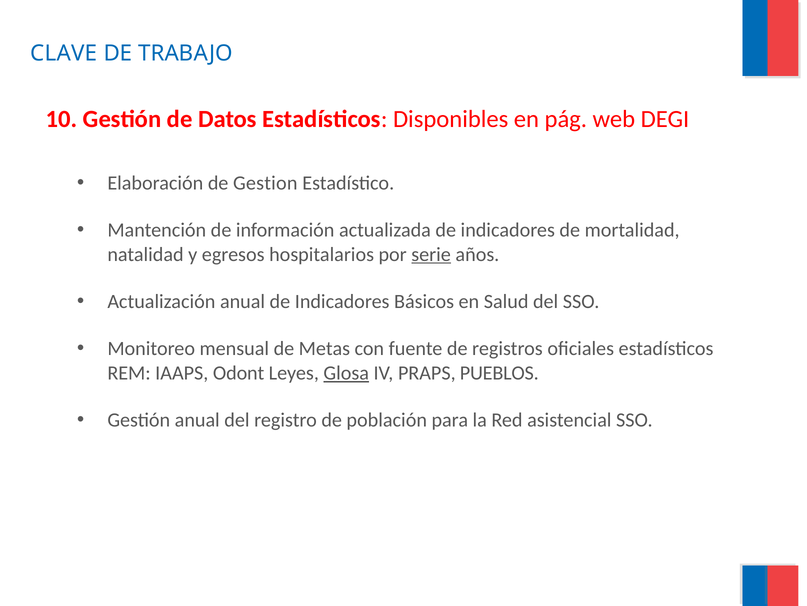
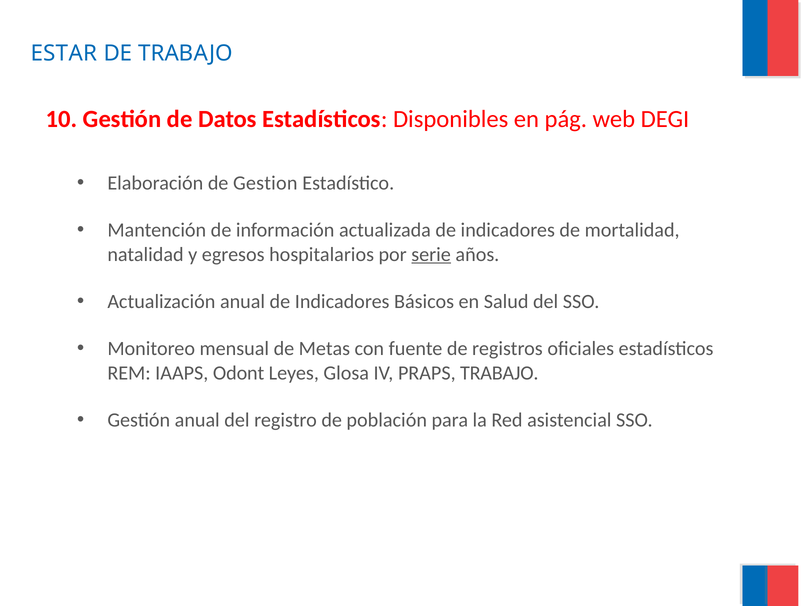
CLAVE: CLAVE -> ESTAR (64, 53)
Glosa underline: present -> none (346, 373)
PRAPS PUEBLOS: PUEBLOS -> TRABAJO (499, 373)
